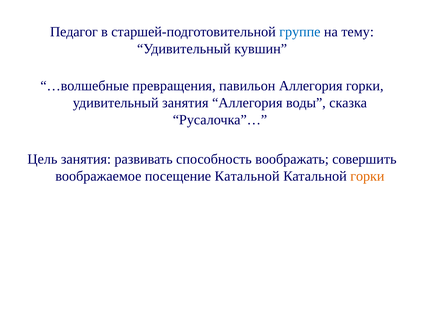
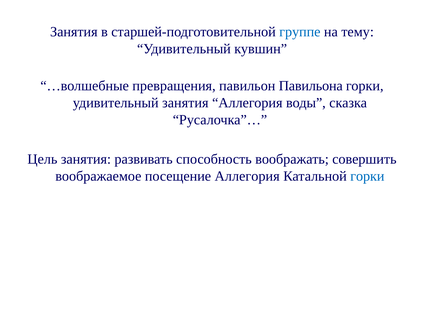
Педагог: Педагог -> Занятия (74, 32)
павильон Аллегория: Аллегория -> Павильона (311, 86)
посещение Катальной: Катальной -> Аллегория (247, 176)
горки colour: orange -> blue (367, 176)
